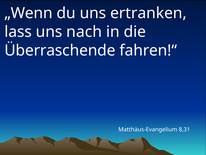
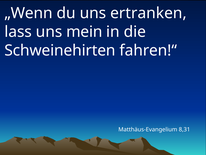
nach: nach -> mein (84, 32)
Überraschende: Überraschende -> Schweinehirten (60, 50)
